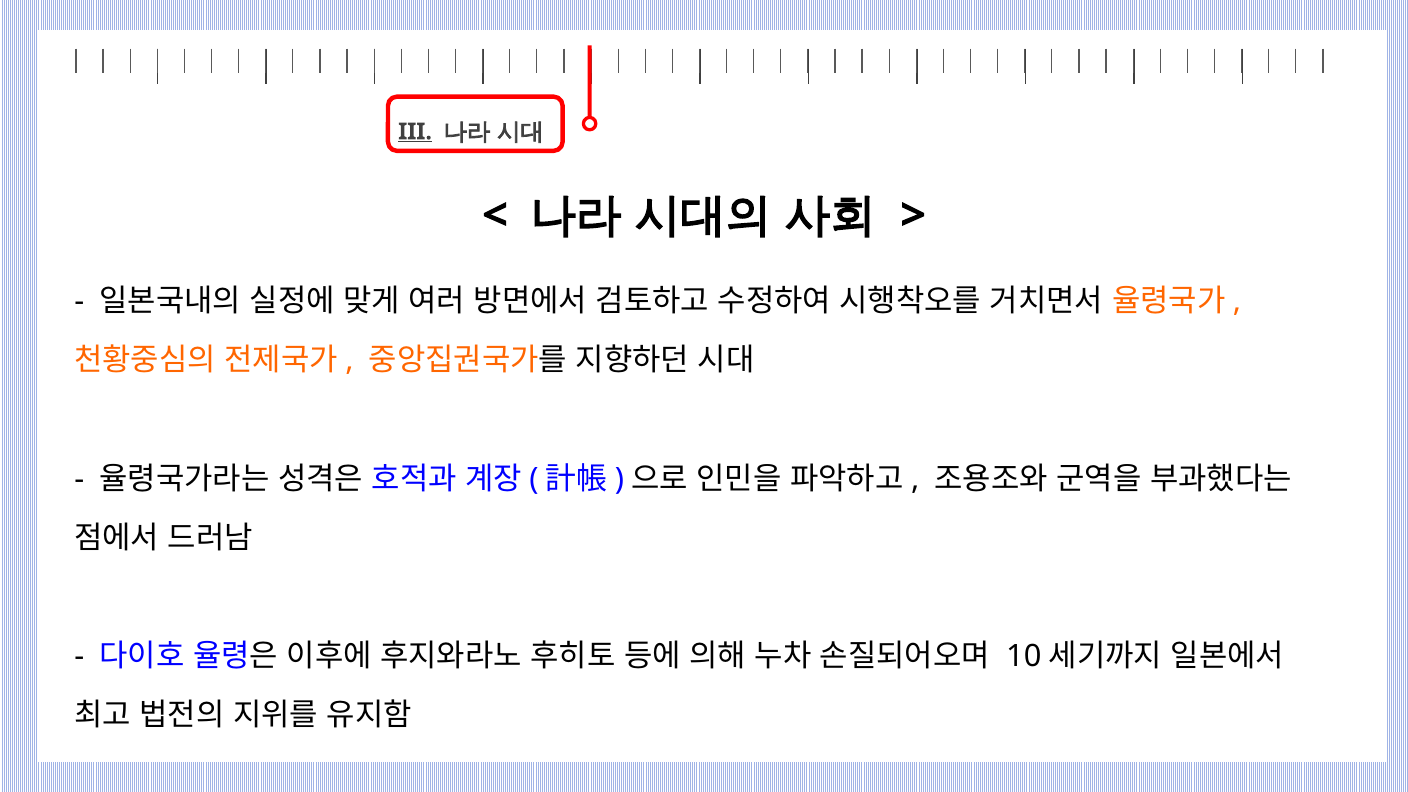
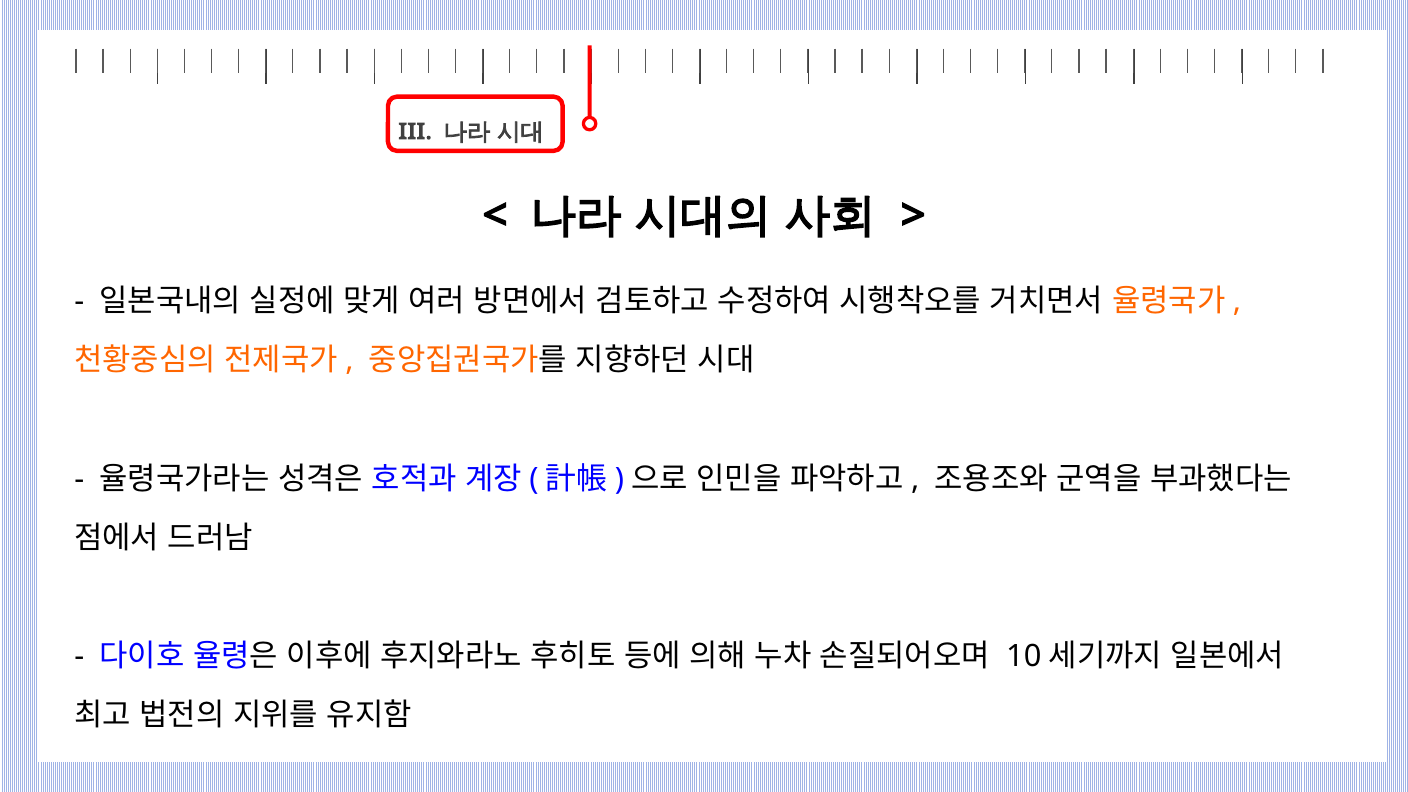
III underline: present -> none (415, 132)
